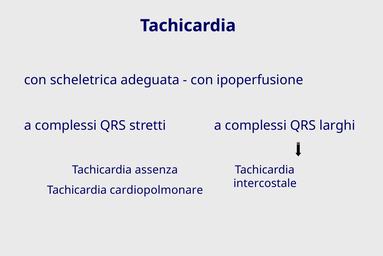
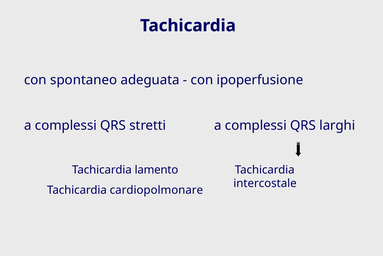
scheletrica: scheletrica -> spontaneo (84, 80)
assenza: assenza -> lamento (156, 169)
